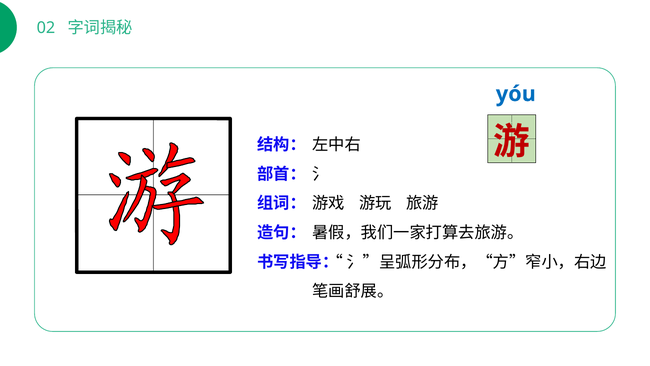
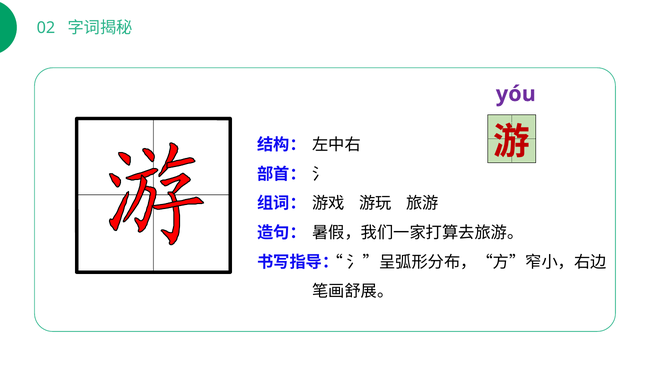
yóu colour: blue -> purple (516, 94)
